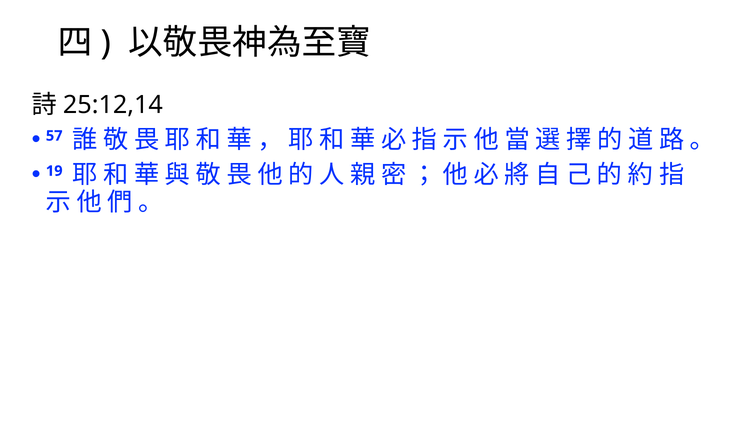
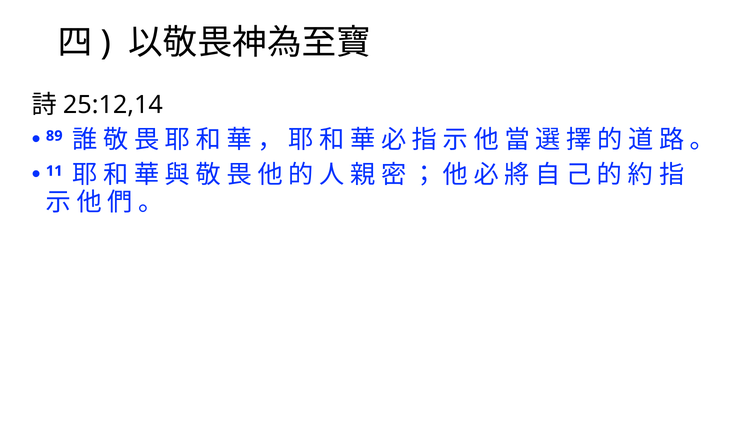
57: 57 -> 89 (54, 136)
19: 19 -> 11 (54, 171)
